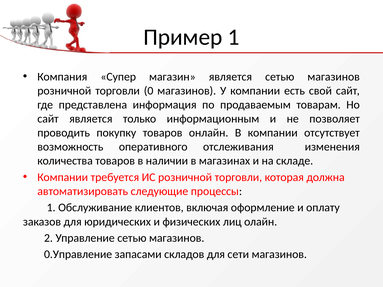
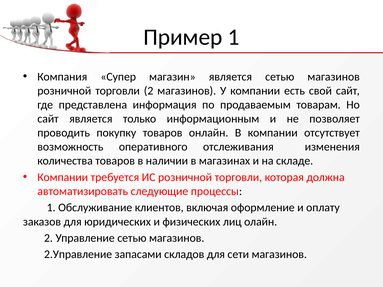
торговли 0: 0 -> 2 (149, 91)
0.Управление: 0.Управление -> 2.Управление (78, 255)
